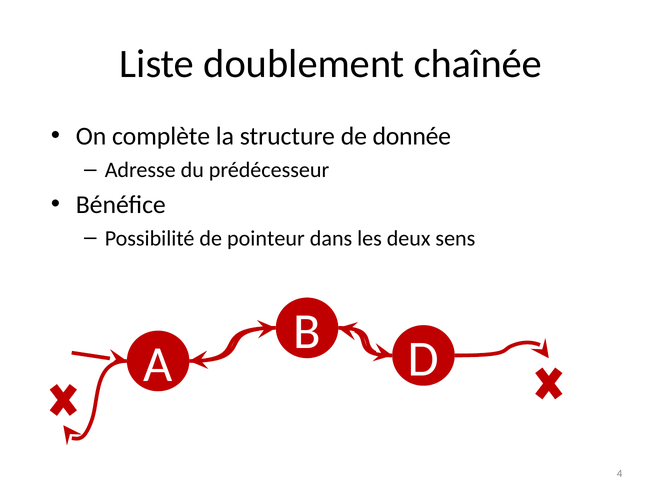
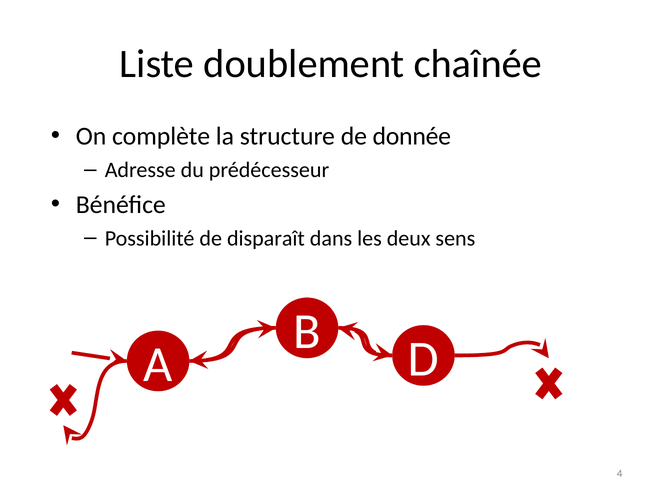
pointeur: pointeur -> disparaît (266, 238)
